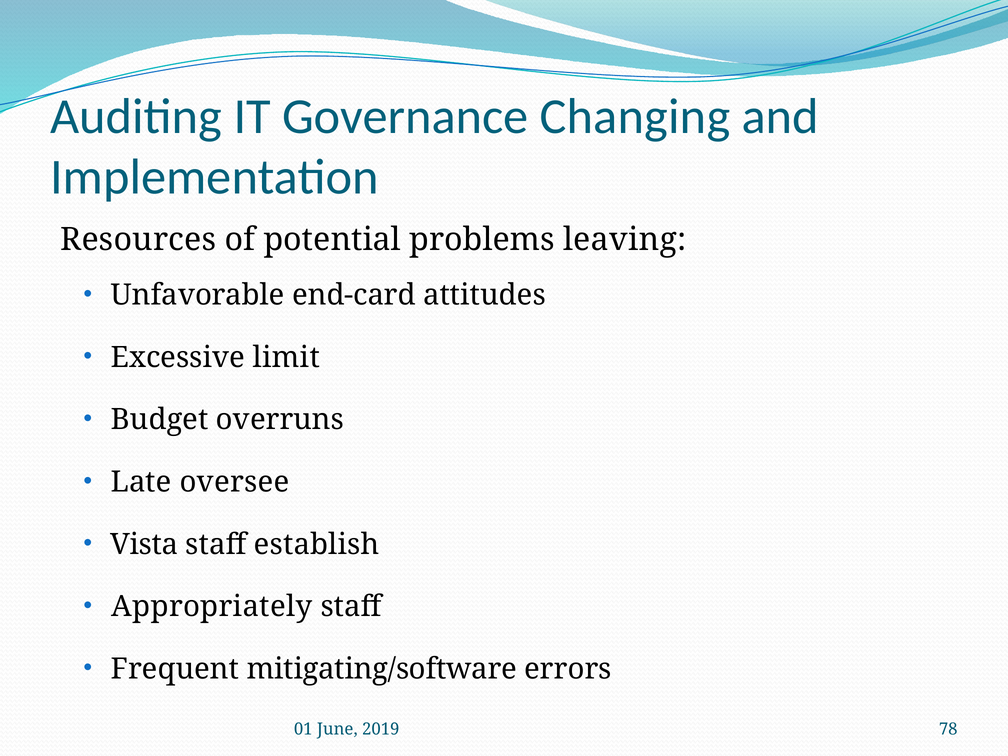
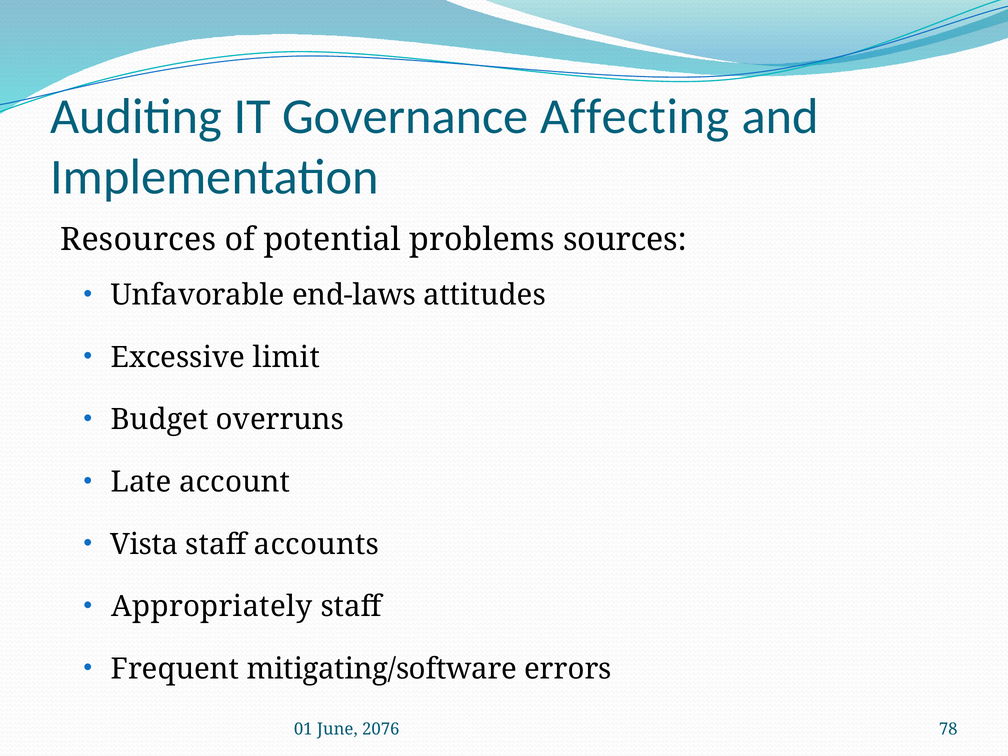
Changing: Changing -> Affecting (635, 116)
leaving: leaving -> sources (625, 240)
end-card: end-card -> end-laws (354, 295)
oversee: oversee -> account (235, 482)
establish: establish -> accounts (317, 544)
2019: 2019 -> 2076 (381, 729)
